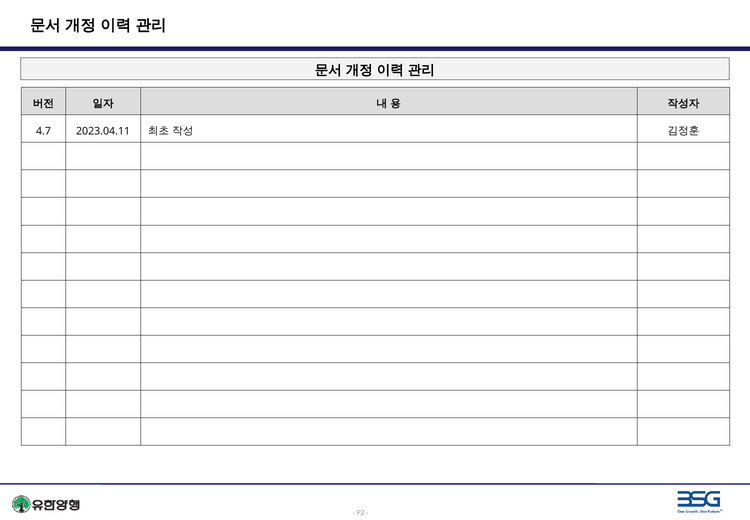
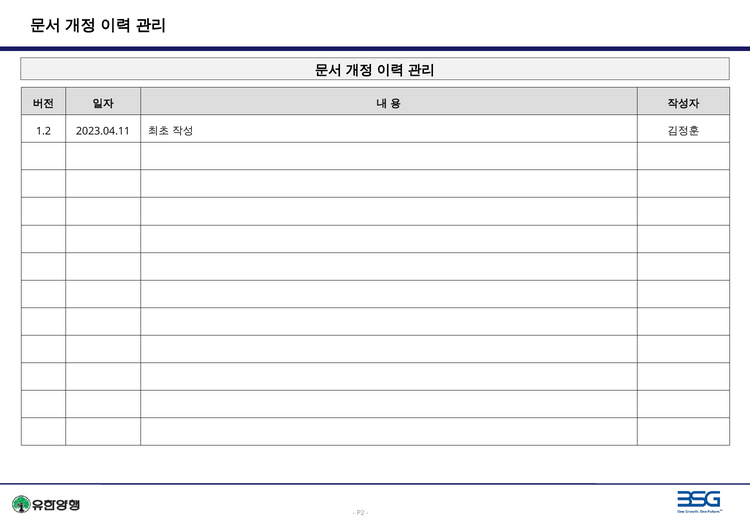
4.7: 4.7 -> 1.2 (43, 131)
